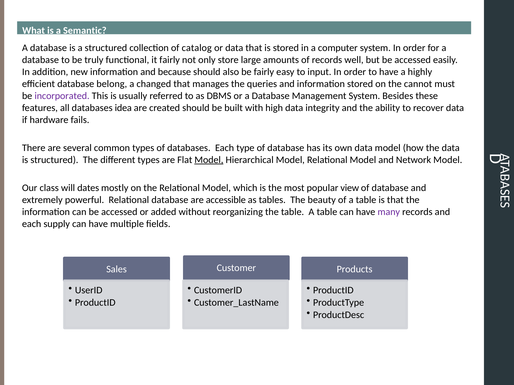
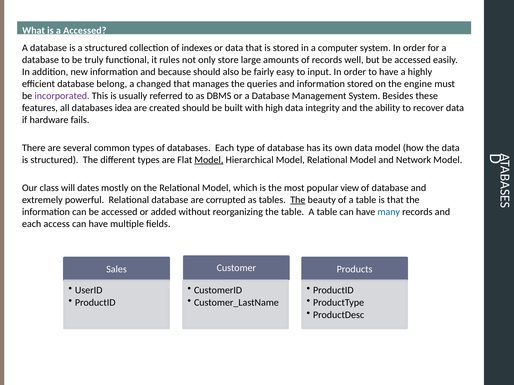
a Semantic: Semantic -> Accessed (85, 31)
catalog: catalog -> indexes (197, 48)
it fairly: fairly -> rules (170, 60)
cannot: cannot -> engine (418, 84)
accessible: accessible -> corrupted (226, 200)
The underline: none -> present (298, 200)
many colour: purple -> blue (389, 212)
supply: supply -> access (57, 224)
